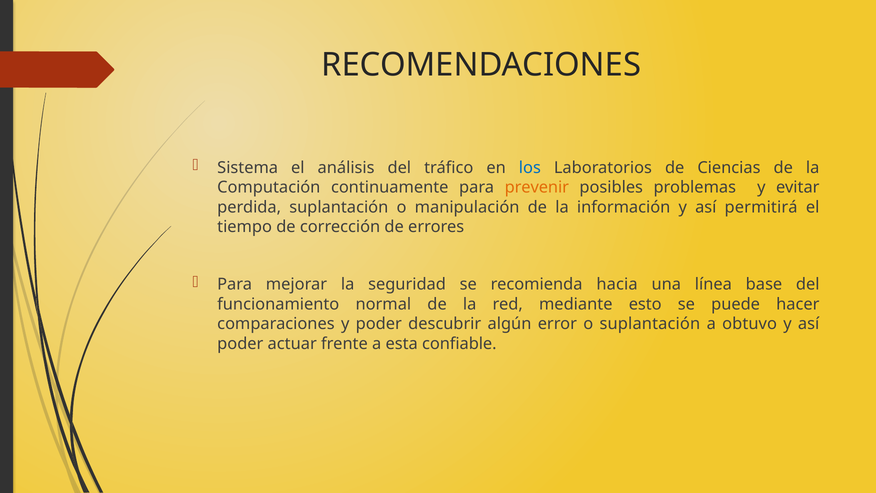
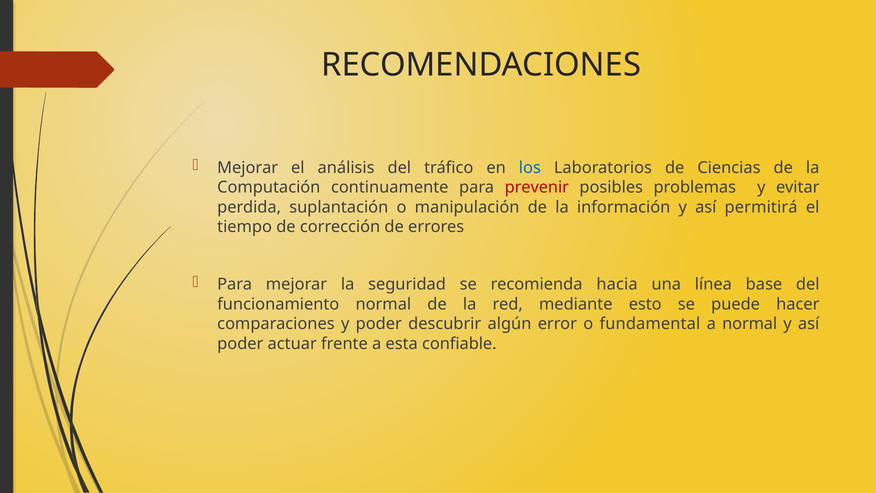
Sistema: Sistema -> Mejorar (248, 168)
prevenir colour: orange -> red (537, 187)
o suplantación: suplantación -> fundamental (650, 324)
a obtuvo: obtuvo -> normal (750, 324)
